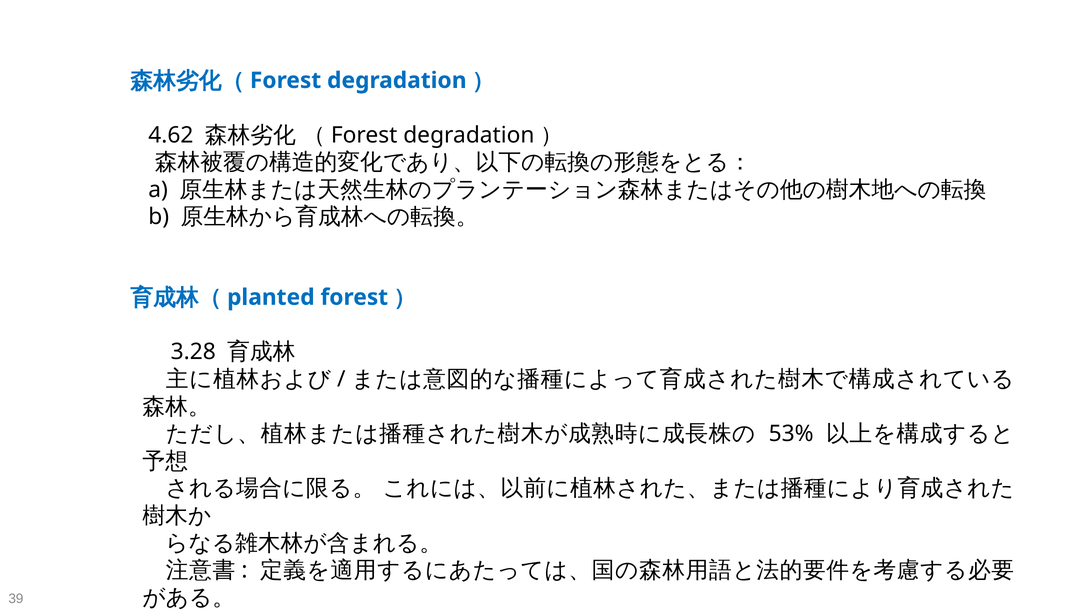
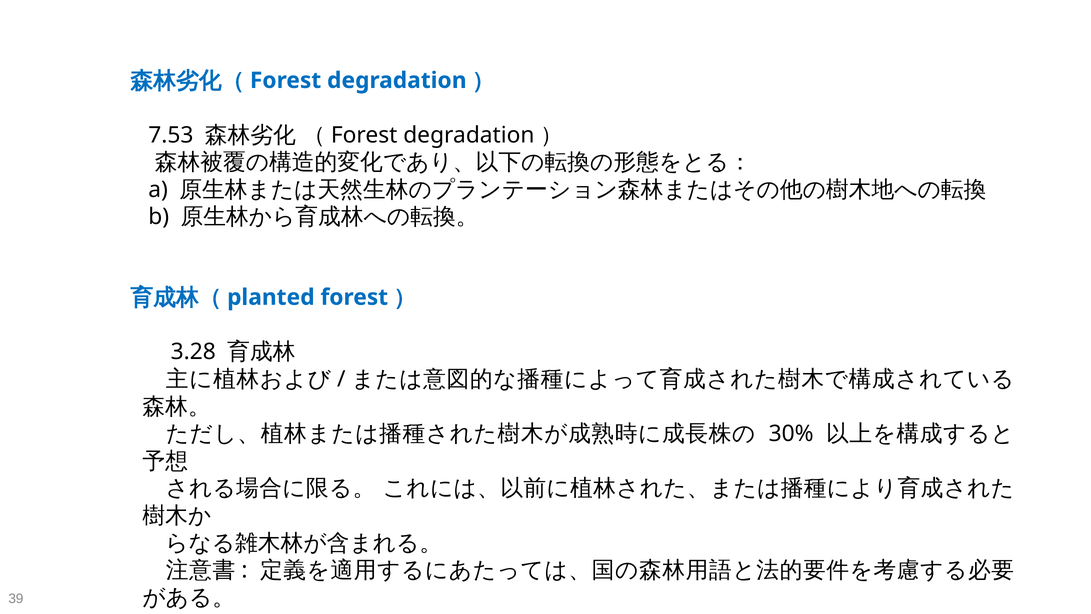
4.62: 4.62 -> 7.53 (171, 135)
53%: 53% -> 30% (791, 434)
